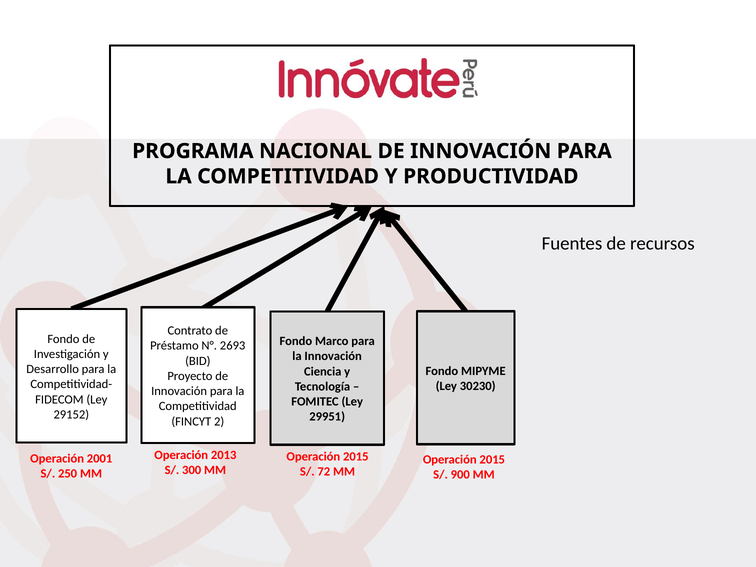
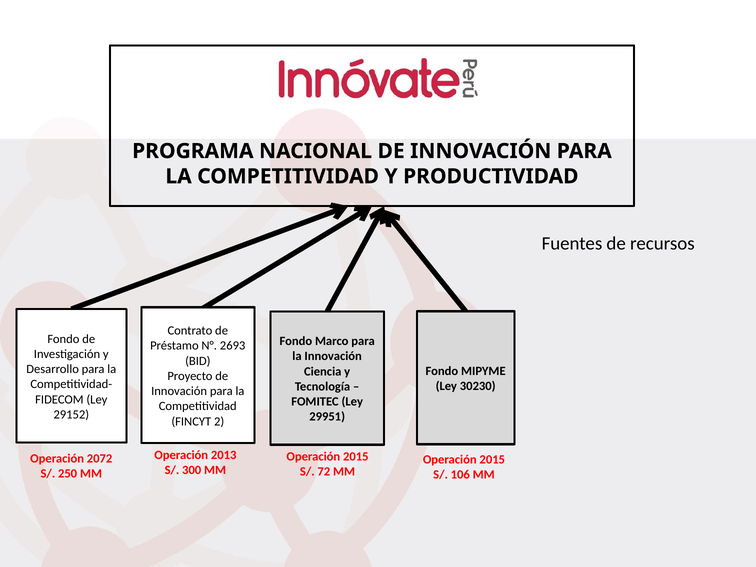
2001: 2001 -> 2072 (100, 458)
900: 900 -> 106 (460, 475)
